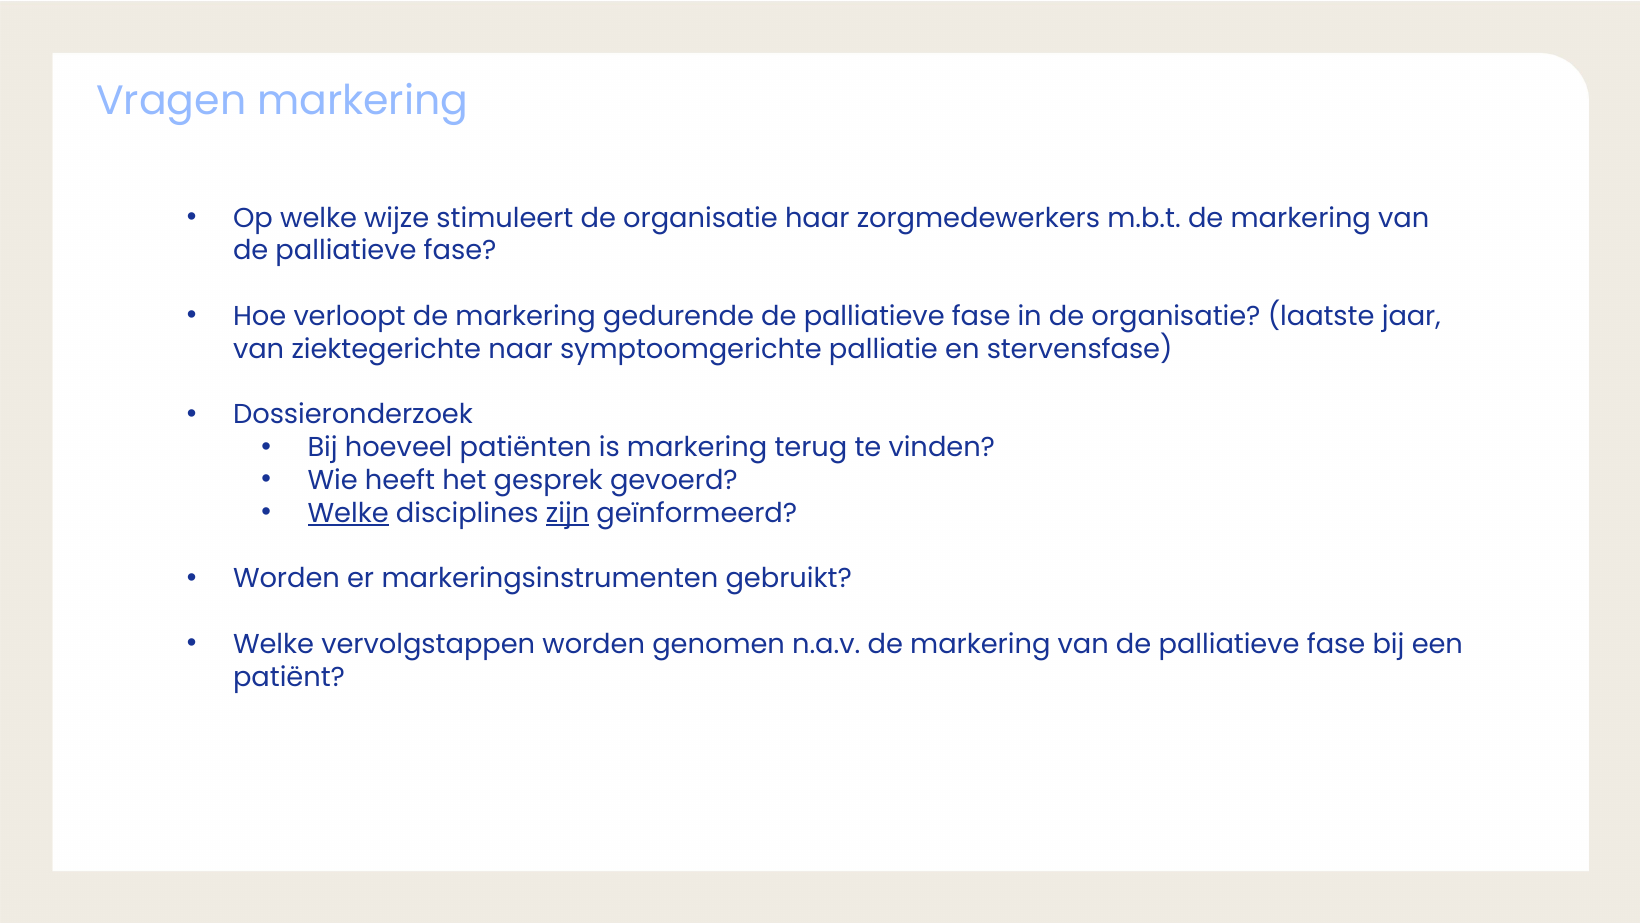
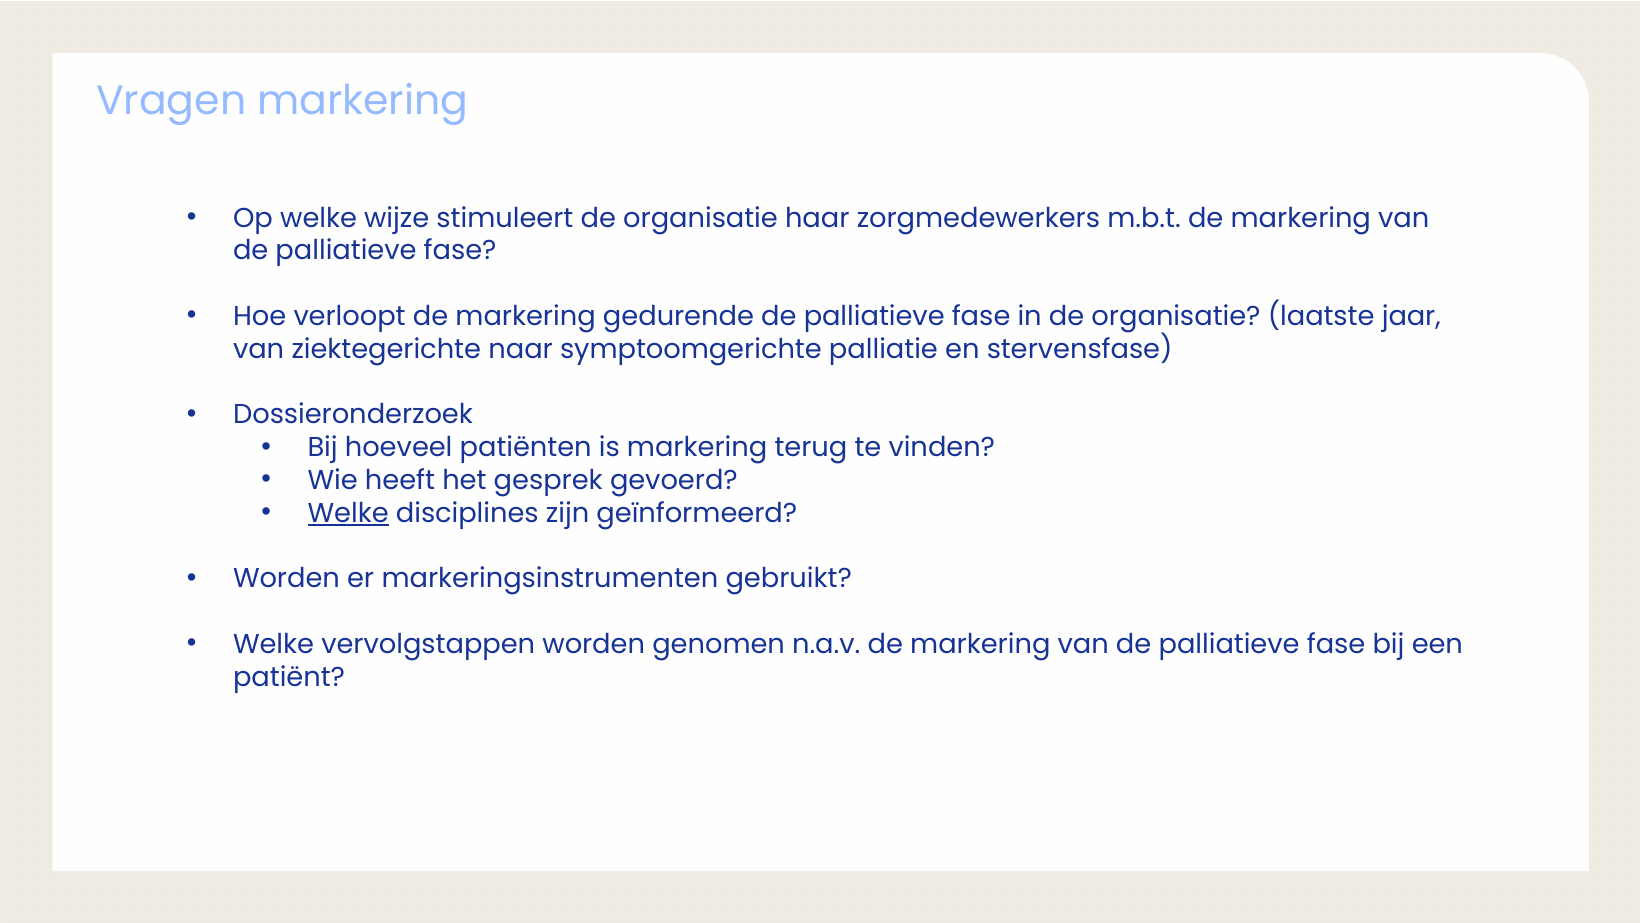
zijn underline: present -> none (568, 513)
